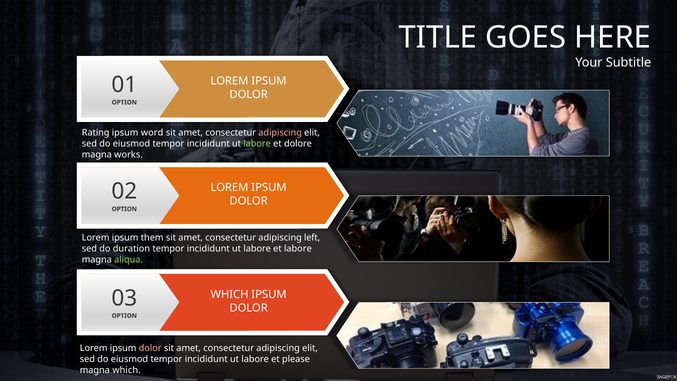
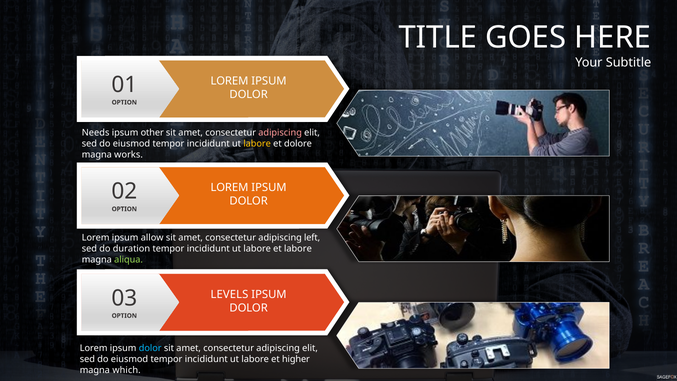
Rating: Rating -> Needs (96, 133)
word: word -> other (152, 133)
labore colour: light green -> yellow (257, 144)
them: them -> allow (152, 237)
WHICH: WHICH -> LEVELS (229, 294)
dolor colour: pink -> light blue (150, 348)
please: please -> higher (296, 359)
